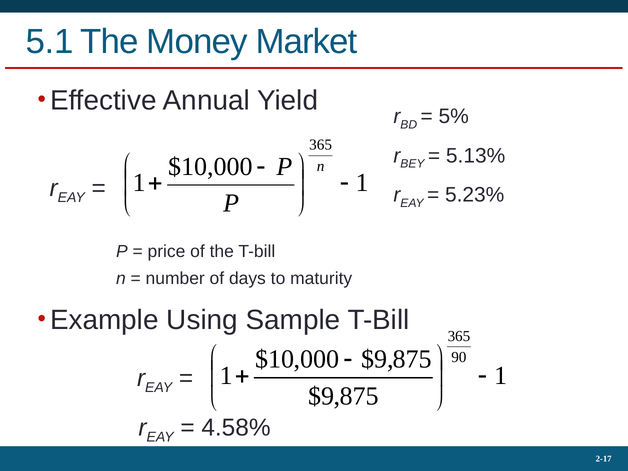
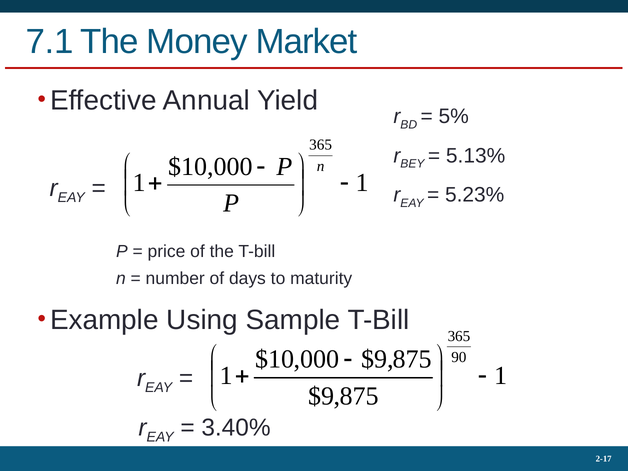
5.1: 5.1 -> 7.1 (50, 42)
4.58%: 4.58% -> 3.40% (236, 428)
